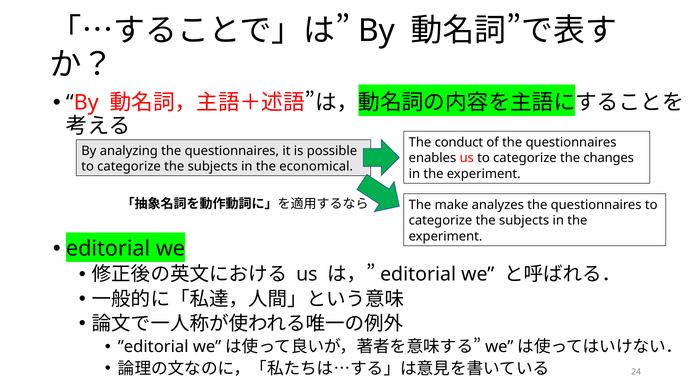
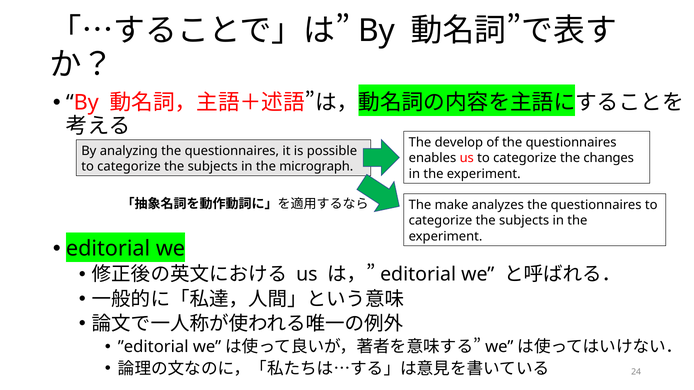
conduct: conduct -> develop (459, 143)
economical: economical -> micrograph (316, 167)
